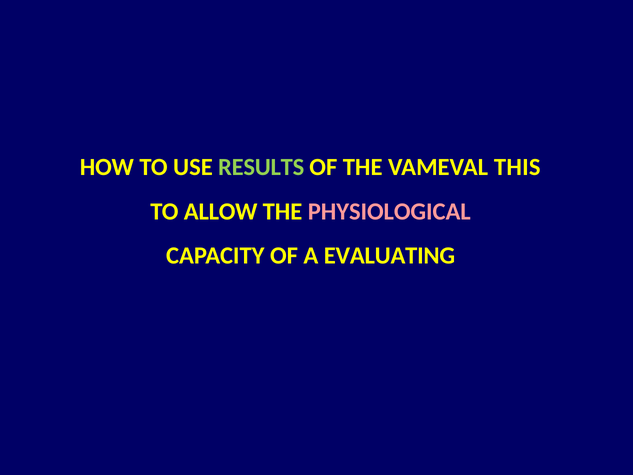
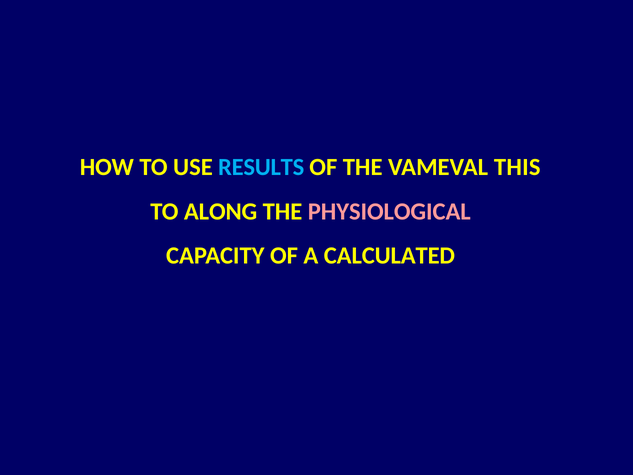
RESULTS colour: light green -> light blue (261, 167)
ALLOW: ALLOW -> ALONG (221, 211)
EVALUATING: EVALUATING -> CALCULATED (389, 256)
